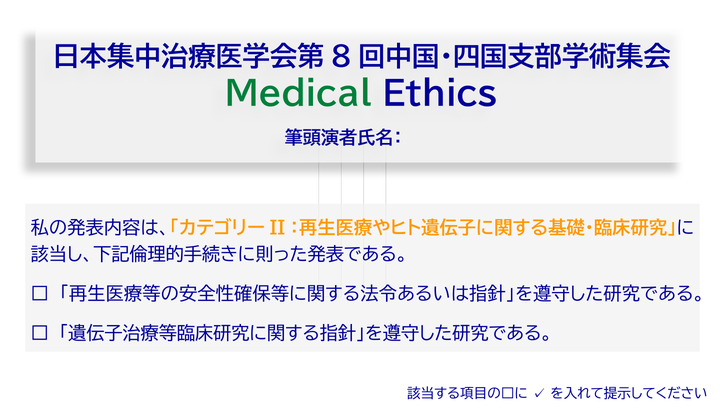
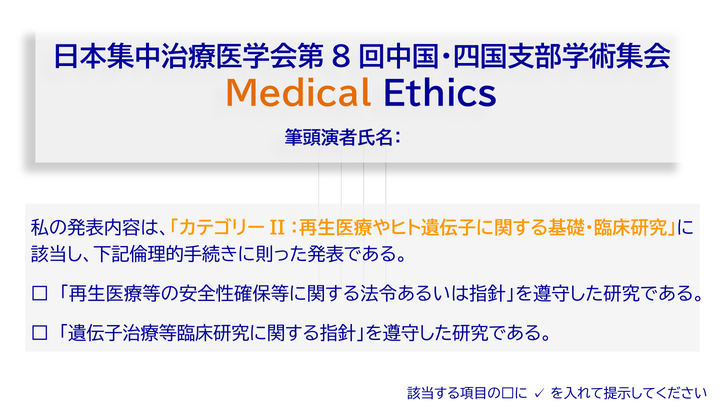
Medical colour: green -> orange (299, 94)
